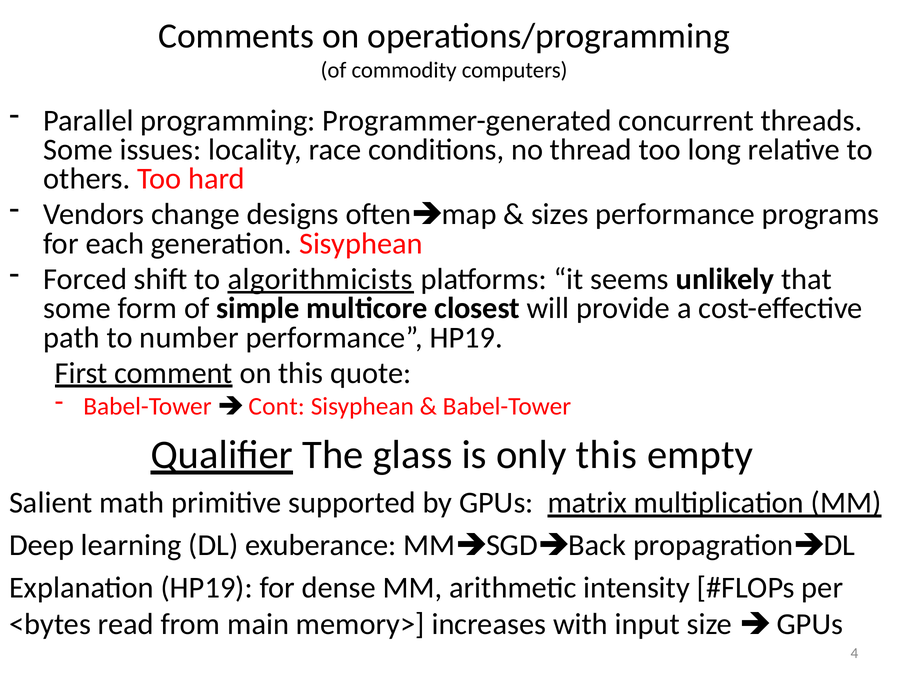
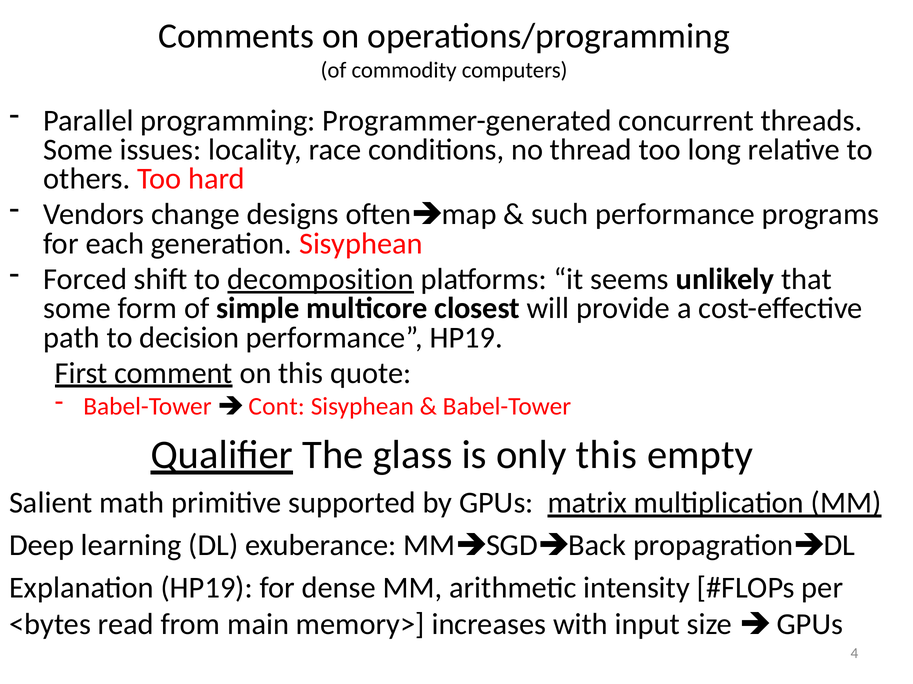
sizes: sizes -> such (560, 215)
algorithmicists: algorithmicists -> decomposition (320, 279)
number: number -> decision (189, 338)
